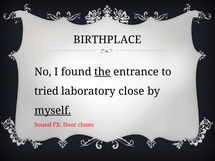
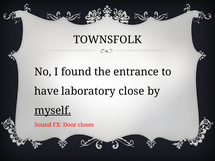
BIRTHPLACE: BIRTHPLACE -> TOWNSFOLK (107, 40)
the underline: present -> none (102, 72)
tried: tried -> have (47, 91)
